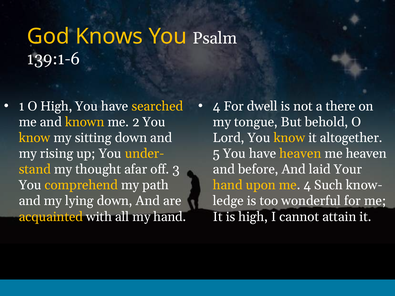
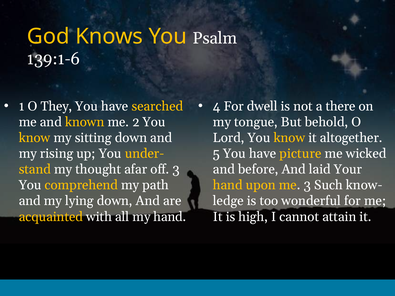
O High: High -> They (56, 106)
have heaven: heaven -> picture (300, 154)
me heaven: heaven -> wicked (366, 154)
me 4: 4 -> 3 (307, 185)
